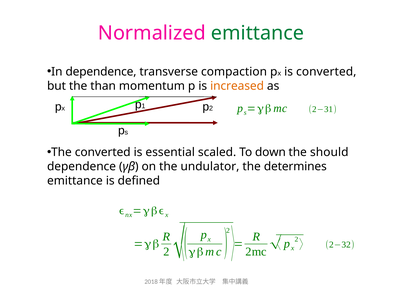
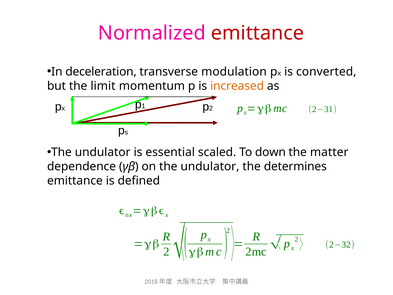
emittance colour: green -> red (258, 33)
In dependence: dependence -> deceleration (101, 72)
compaction: compaction -> modulation (234, 72)
than: than -> limit (103, 86)
converted: converted -> undulator (103, 152)
should: should -> matter (329, 152)
